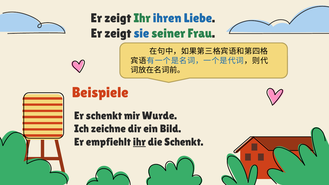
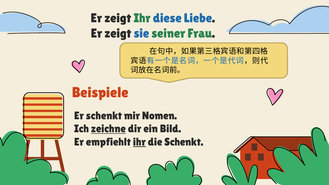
ihren: ihren -> diese (167, 18)
Wurde: Wurde -> Nomen (159, 116)
zeichne underline: none -> present (108, 129)
